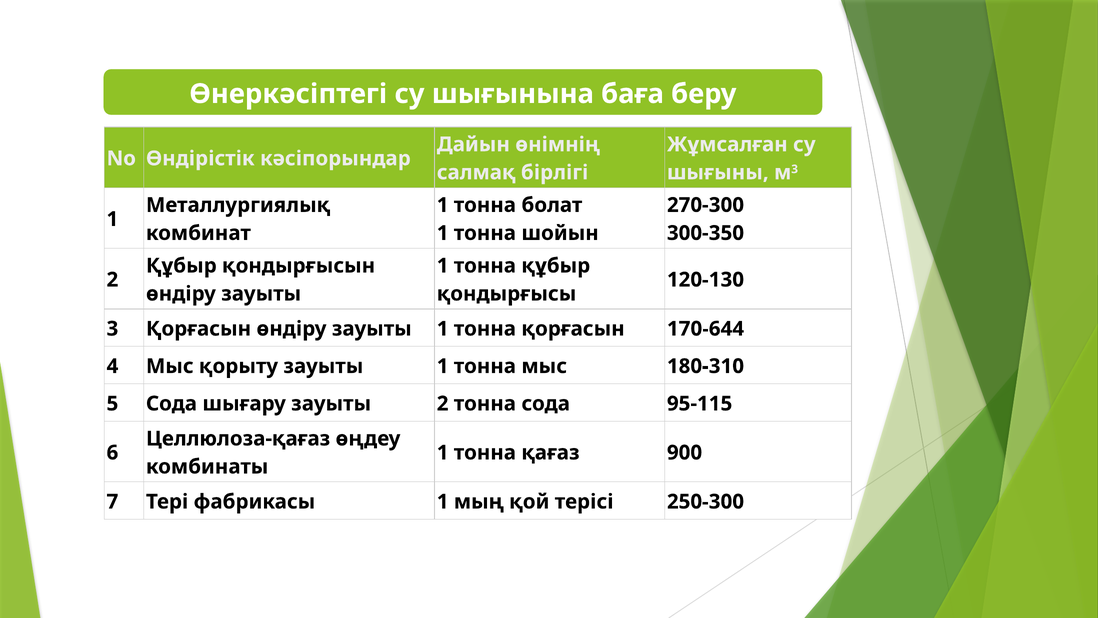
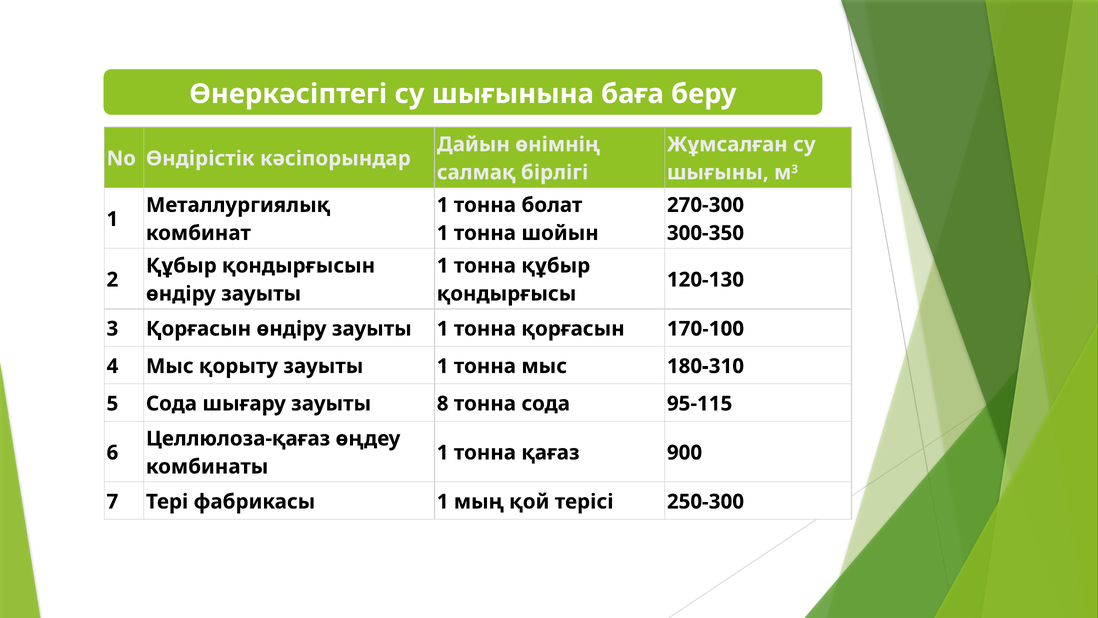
170-644: 170-644 -> 170-100 (706, 329)
зауыты 2: 2 -> 8 (443, 403)
